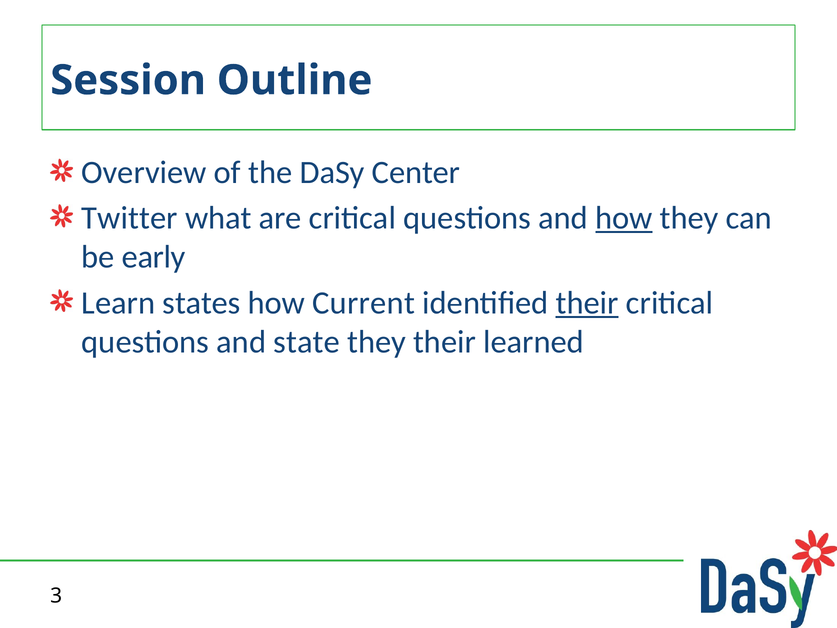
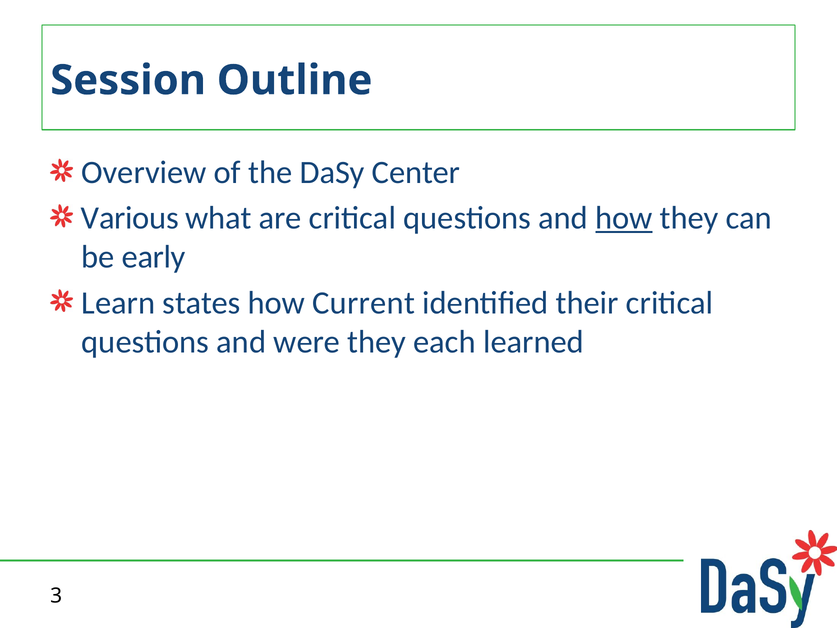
Twitter: Twitter -> Various (130, 218)
their underline: present -> none (587, 303)
state: state -> were (307, 342)
they their: their -> each (444, 342)
